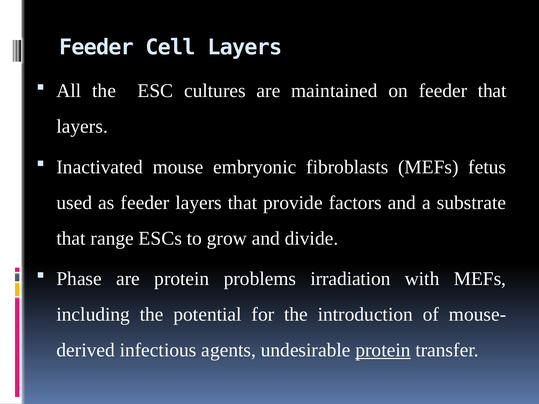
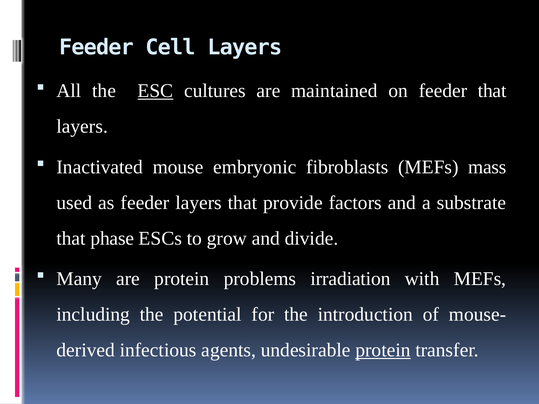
ESC underline: none -> present (155, 91)
fetus: fetus -> mass (487, 167)
range: range -> phase (112, 239)
Phase: Phase -> Many (79, 279)
